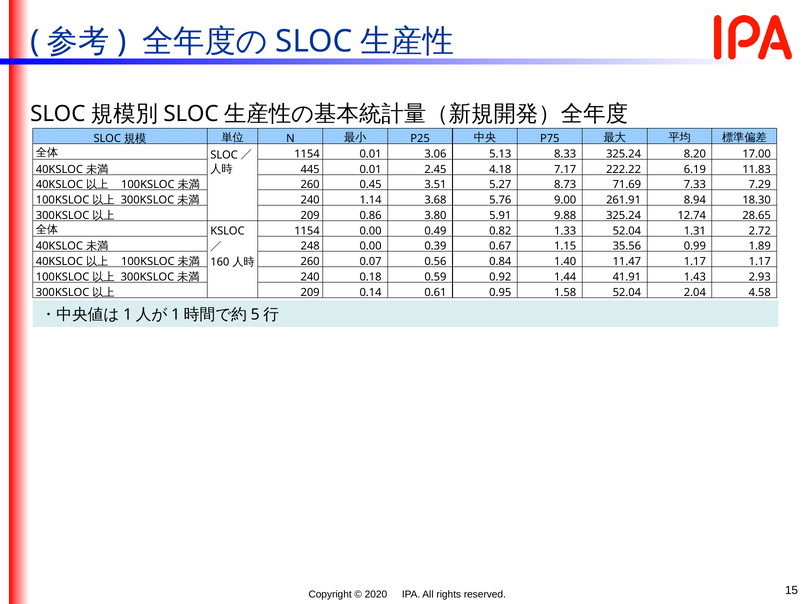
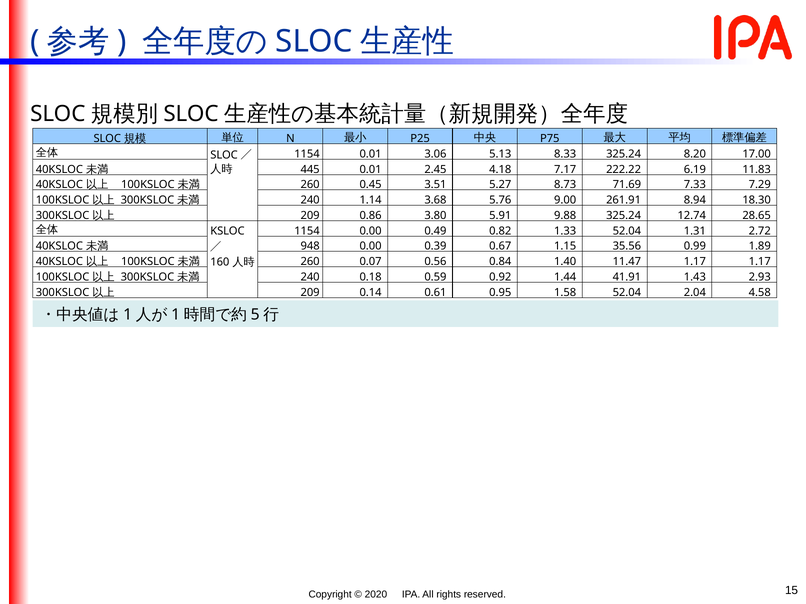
248: 248 -> 948 (310, 246)
